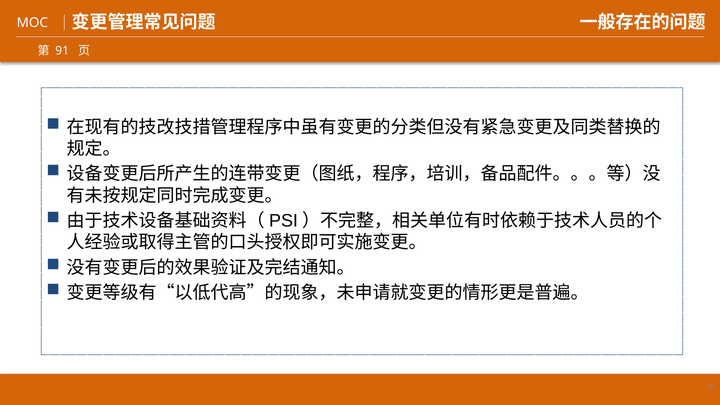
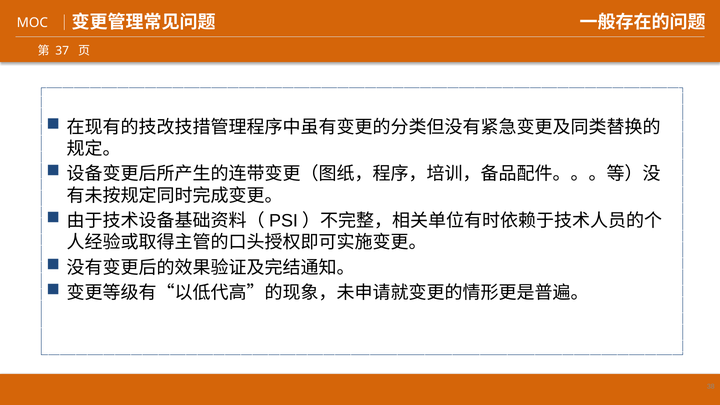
91: 91 -> 37 (62, 51)
